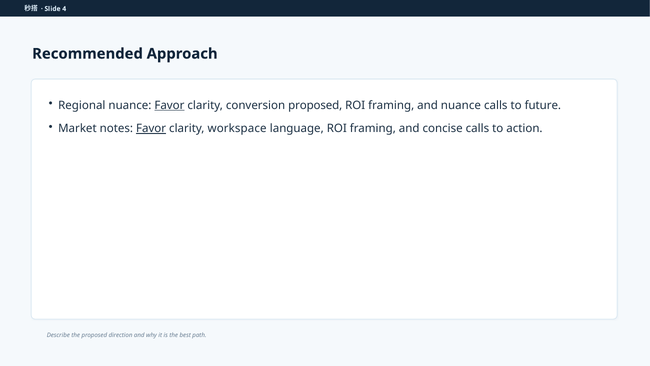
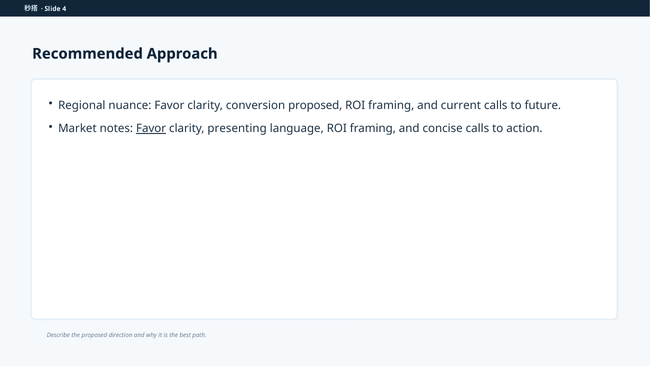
Favor underline: present -> none (169, 105)
and nuance: nuance -> current (461, 105)
workspace: workspace -> presenting (237, 128)
